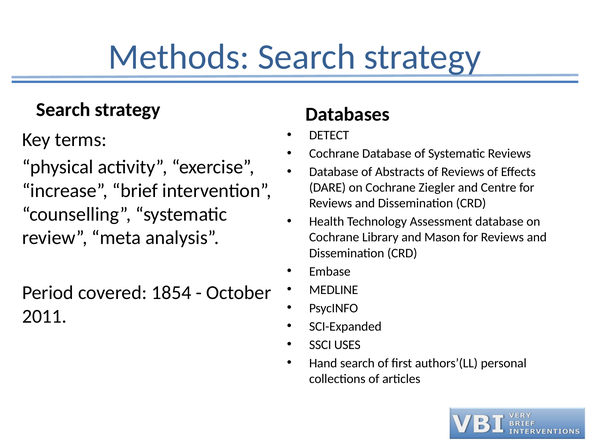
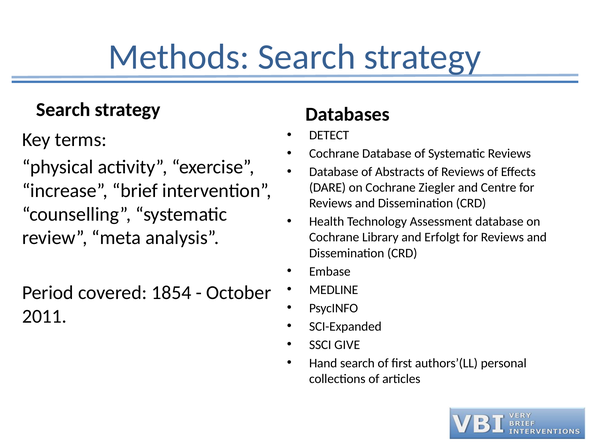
Mason: Mason -> Erfolgt (442, 238)
USES: USES -> GIVE (347, 345)
